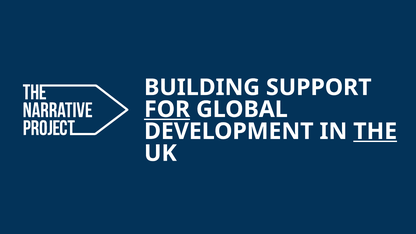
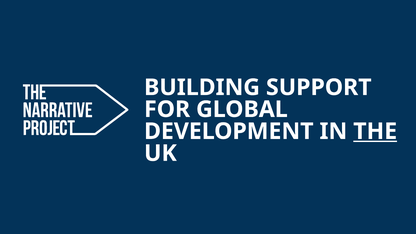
FOR underline: present -> none (167, 109)
